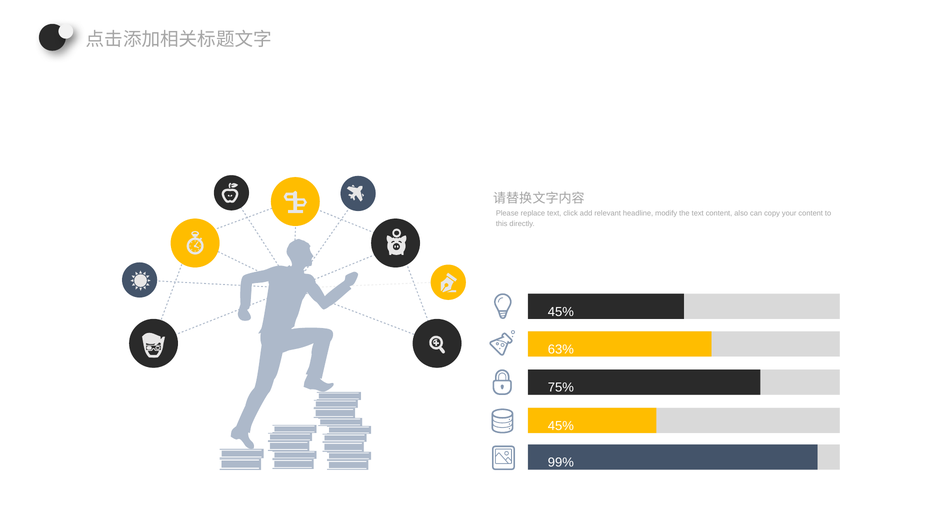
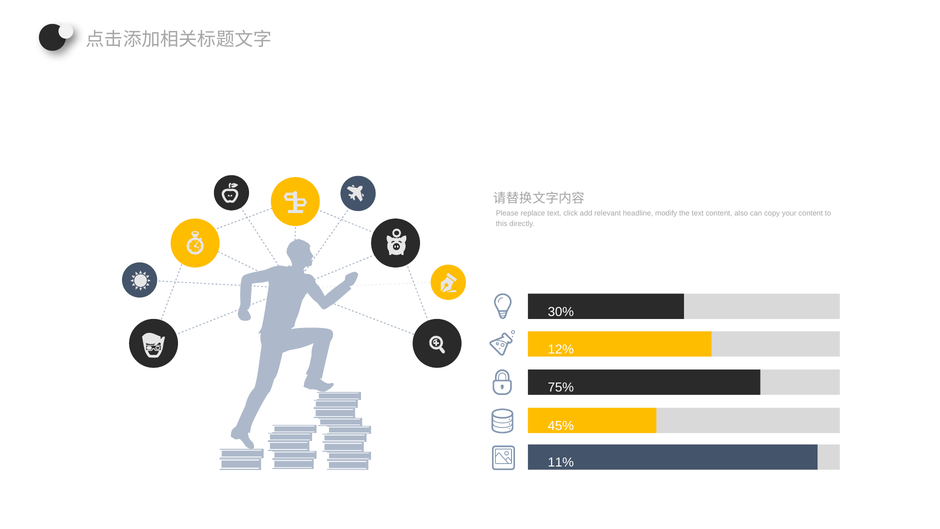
45%: 45% -> 30% (561, 312)
63%: 63% -> 12% (561, 349)
99%: 99% -> 11% (561, 462)
